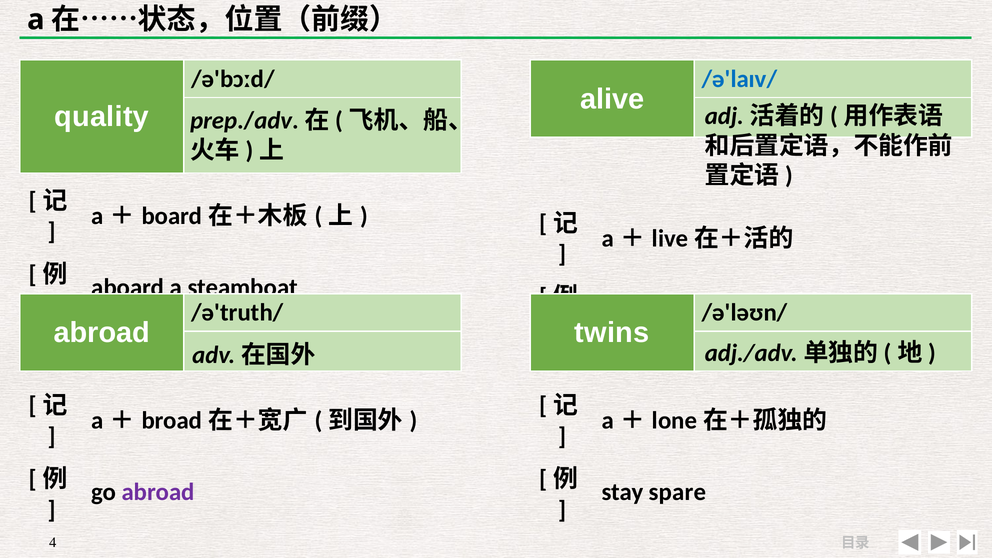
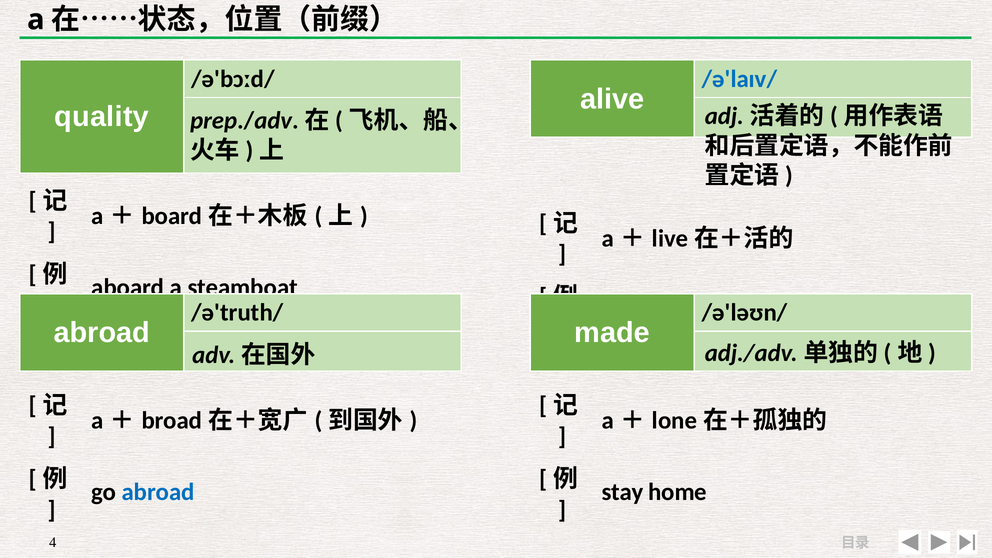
twins: twins -> made (612, 333)
abroad colour: purple -> blue (158, 492)
spare: spare -> home (678, 492)
